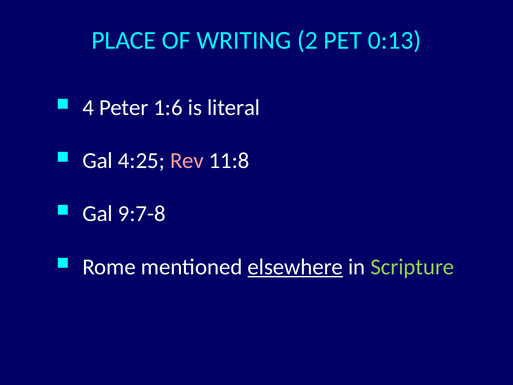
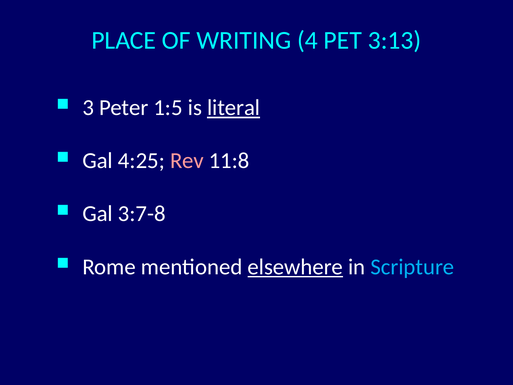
2: 2 -> 4 (307, 40)
0:13: 0:13 -> 3:13 (394, 40)
4: 4 -> 3 (88, 108)
1:6: 1:6 -> 1:5 (168, 108)
literal underline: none -> present (234, 108)
9:7-8: 9:7-8 -> 3:7-8 (142, 214)
Scripture colour: light green -> light blue (412, 267)
